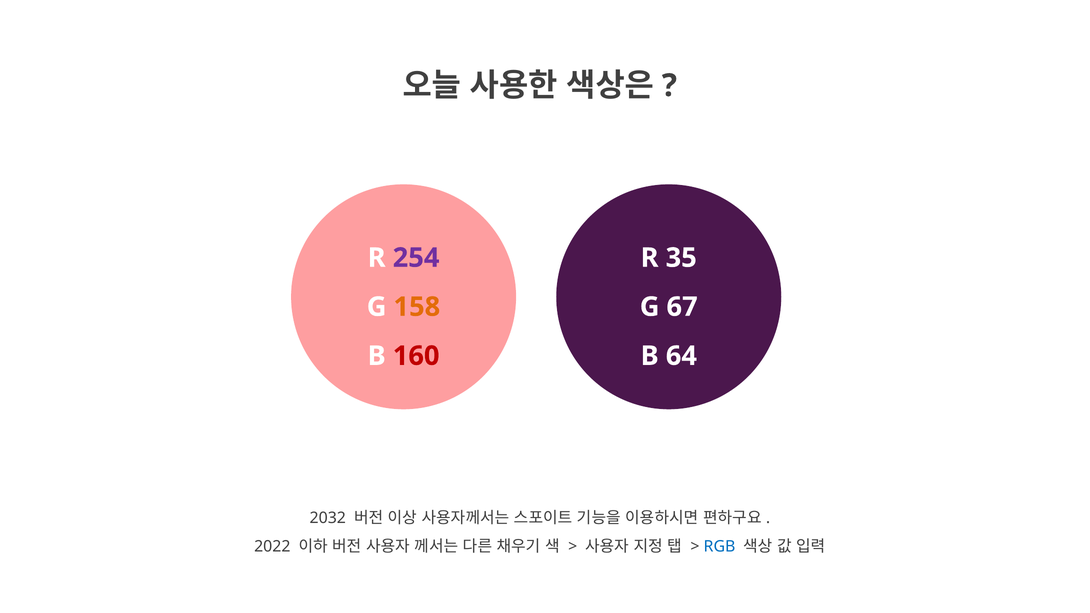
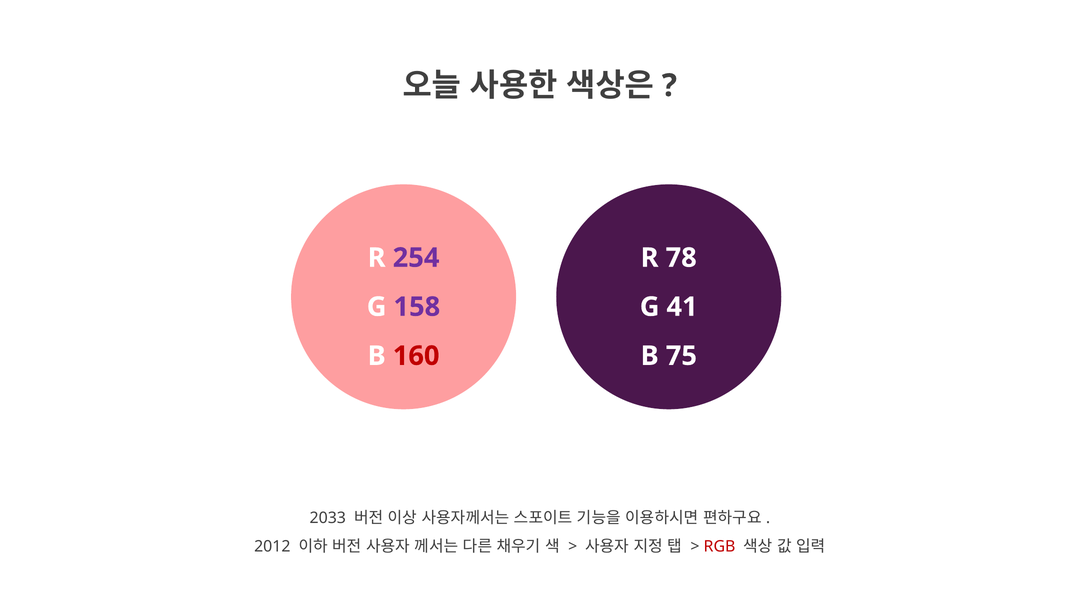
35: 35 -> 78 (681, 258)
158 colour: orange -> purple (417, 307)
67: 67 -> 41 (682, 307)
64: 64 -> 75 (681, 356)
2032: 2032 -> 2033 (328, 518)
2022: 2022 -> 2012 (272, 547)
RGB colour: blue -> red (720, 547)
